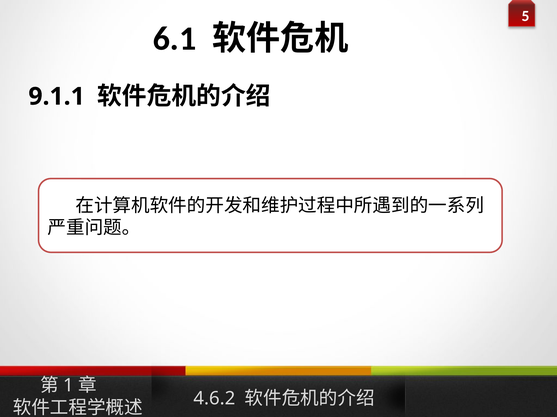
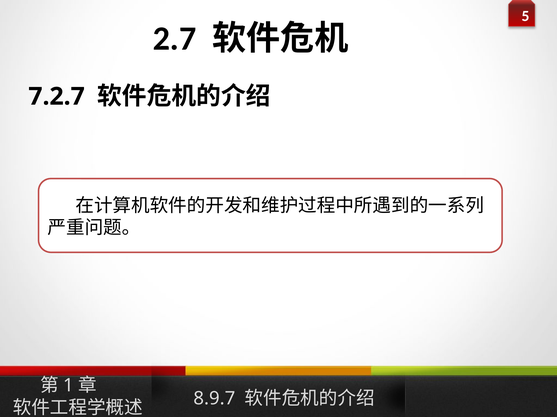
6.1: 6.1 -> 2.7 (175, 39)
9.1.1: 9.1.1 -> 7.2.7 (57, 97)
4.6.2: 4.6.2 -> 8.9.7 (214, 399)
